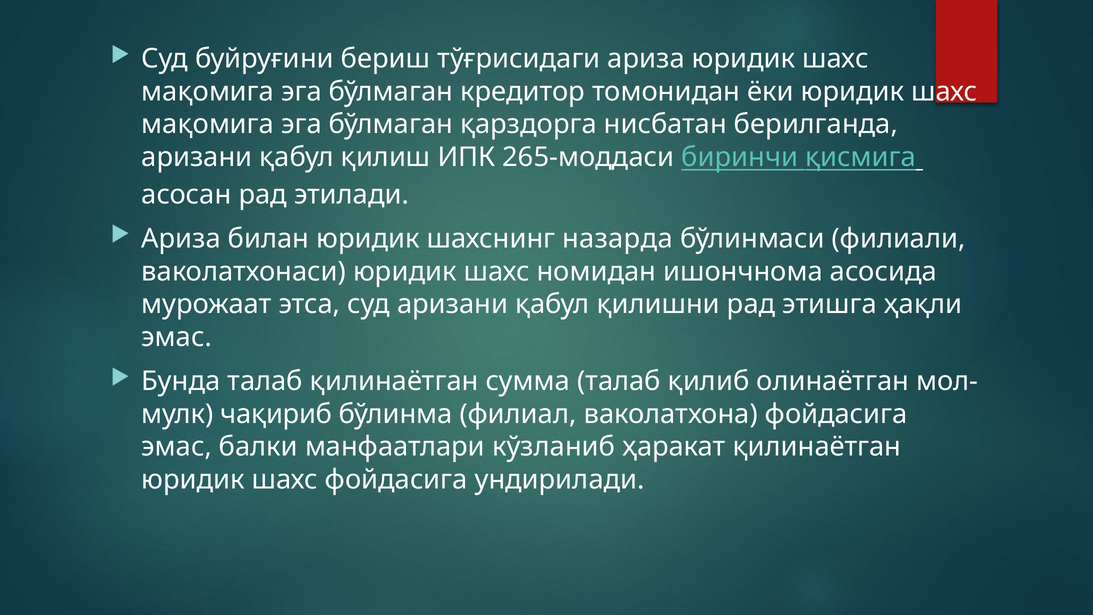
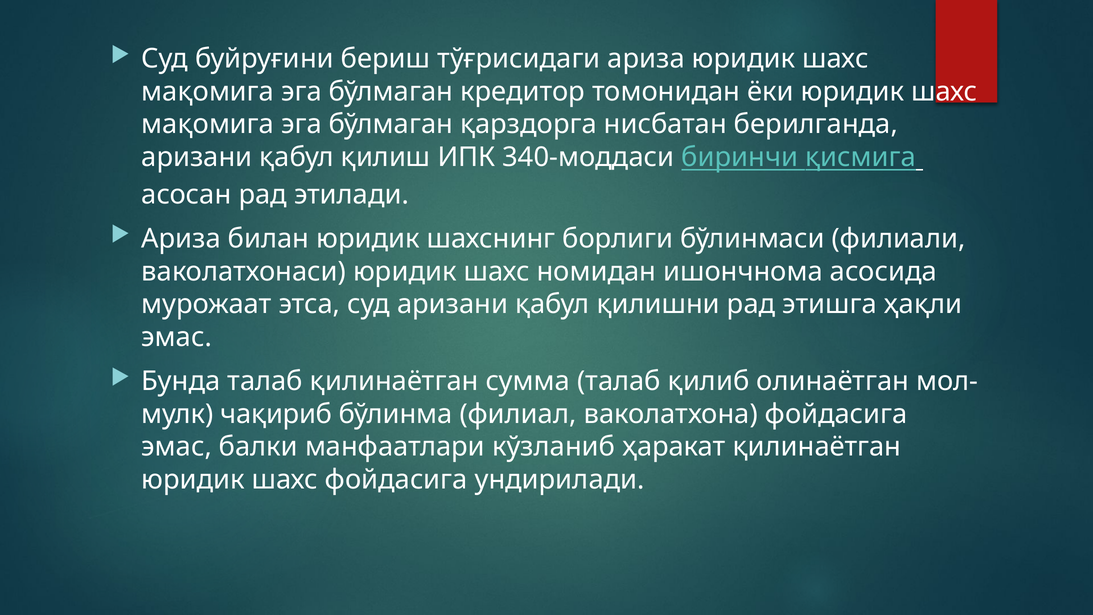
265-моддаси: 265-моддаси -> 340-моддаси (588, 157)
назарда: назарда -> борлиги (618, 239)
